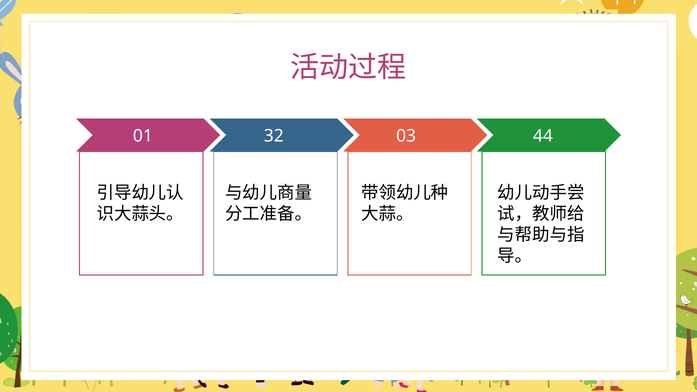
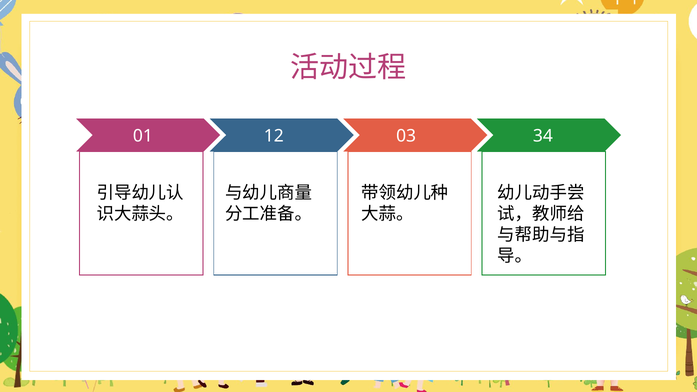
32: 32 -> 12 (274, 136)
44: 44 -> 34 (543, 136)
